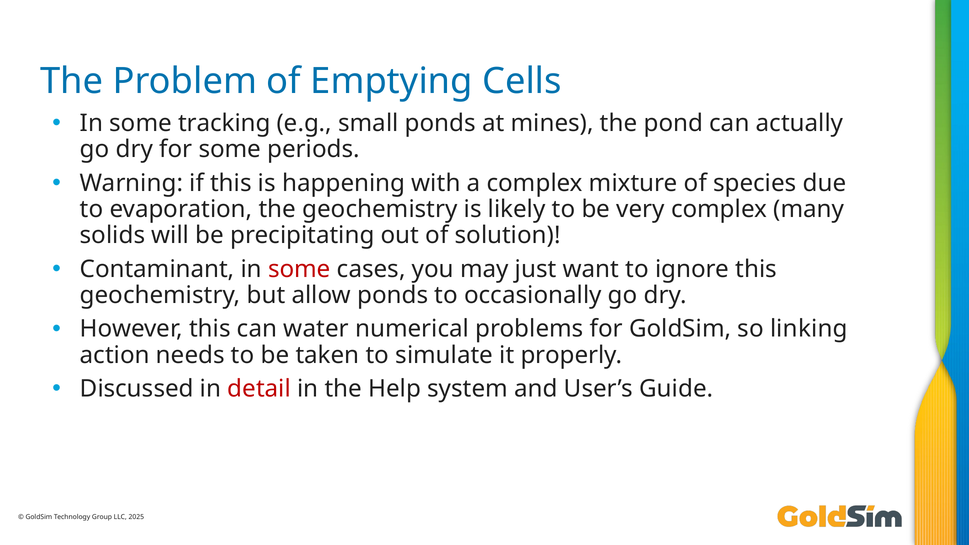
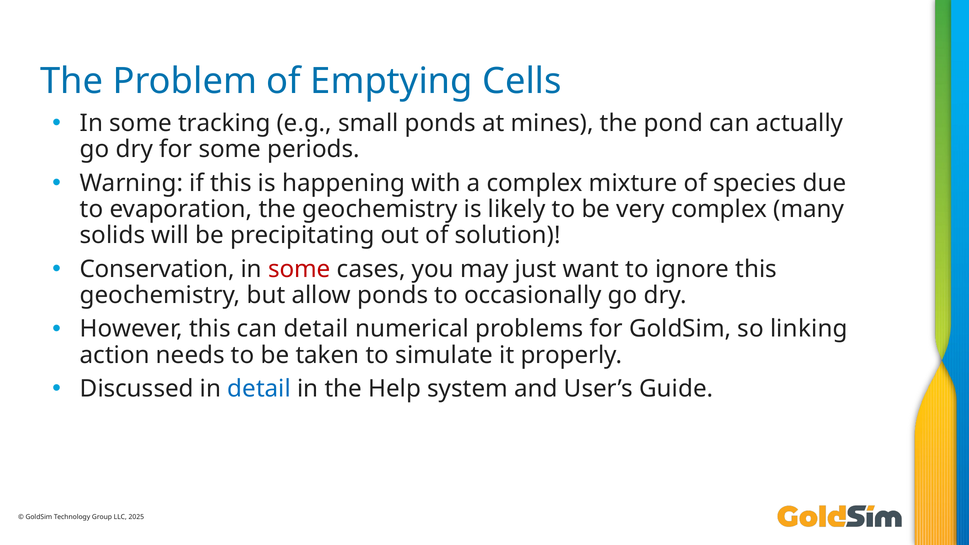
Contaminant: Contaminant -> Conservation (157, 269)
can water: water -> detail (316, 329)
detail colour: red -> blue (259, 389)
